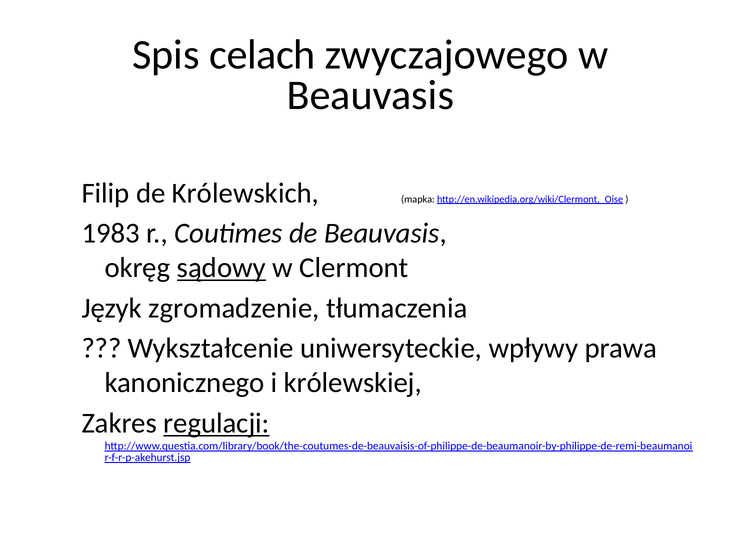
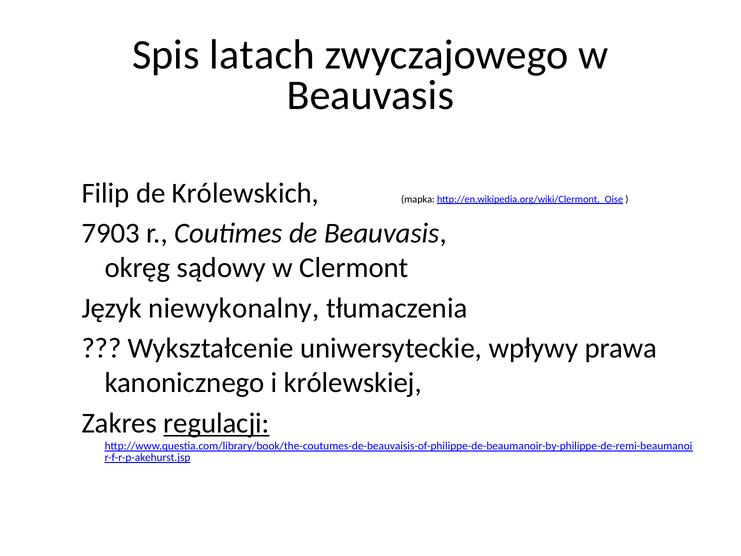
celach: celach -> latach (262, 55)
1983: 1983 -> 7903 (111, 233)
sądowy underline: present -> none (221, 268)
zgromadzenie: zgromadzenie -> niewykonalny (234, 308)
